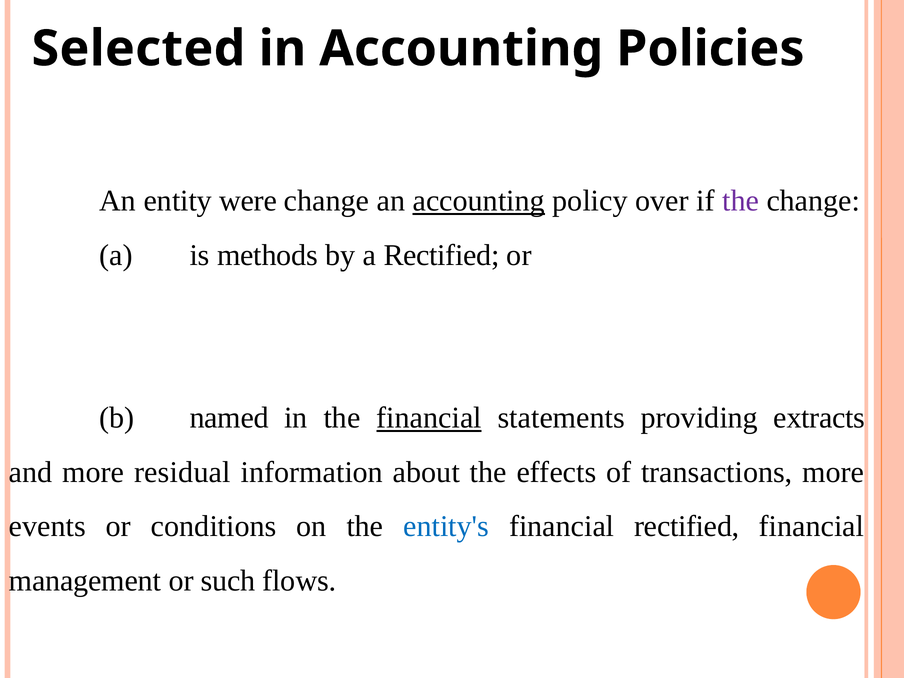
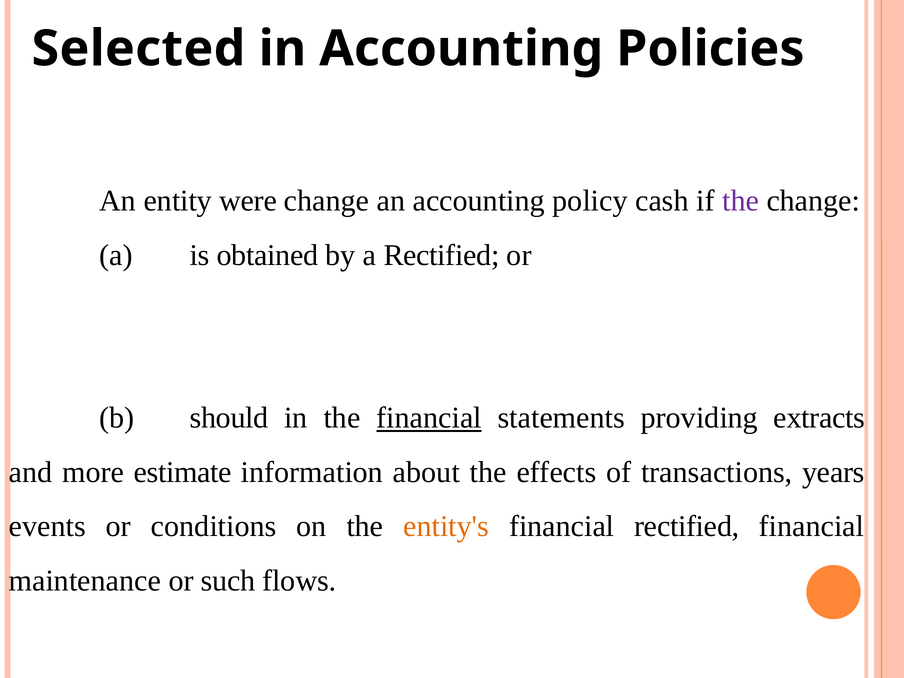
accounting underline: present -> none (479, 201)
over: over -> cash (662, 201)
methods: methods -> obtained (268, 255)
named: named -> should (229, 418)
residual: residual -> estimate (183, 472)
transactions more: more -> years (833, 472)
entity's colour: blue -> orange (446, 526)
management: management -> maintenance (85, 581)
